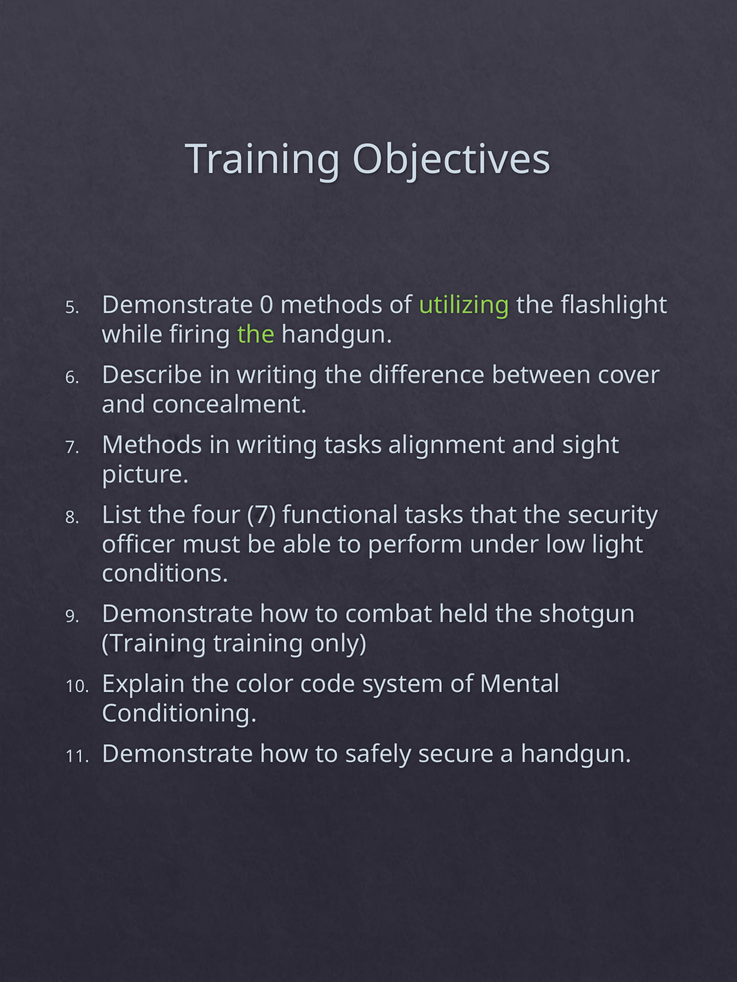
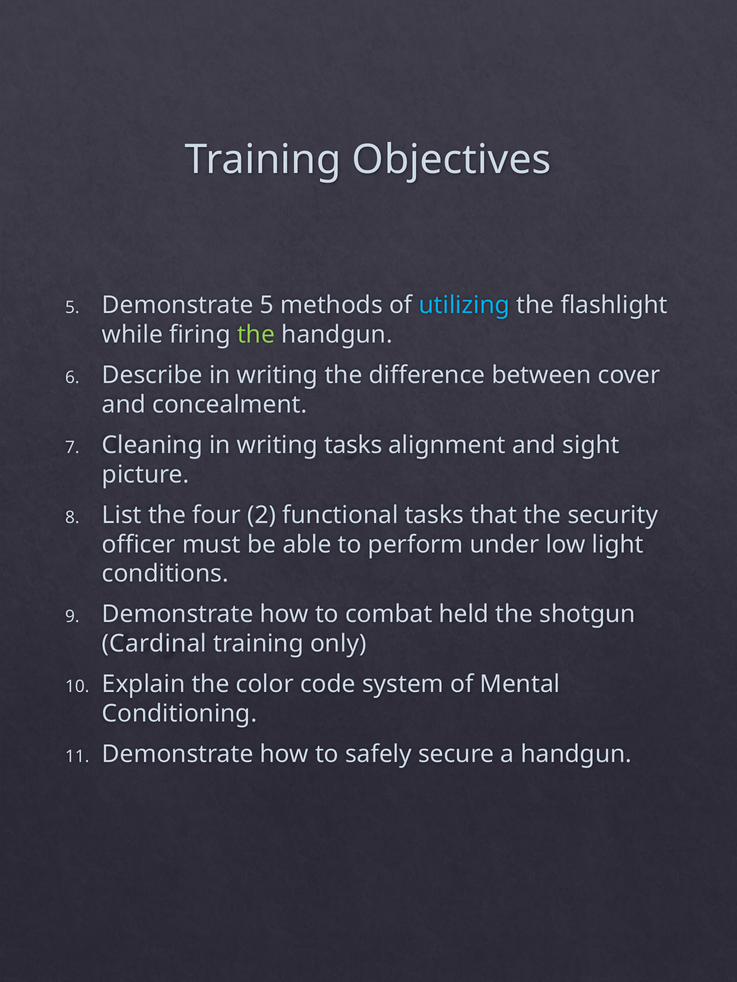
Demonstrate 0: 0 -> 5 (267, 305)
utilizing colour: light green -> light blue (464, 305)
Methods: Methods -> Cleaning (152, 445)
four 7: 7 -> 2 (262, 515)
Training: Training -> Cardinal (154, 644)
